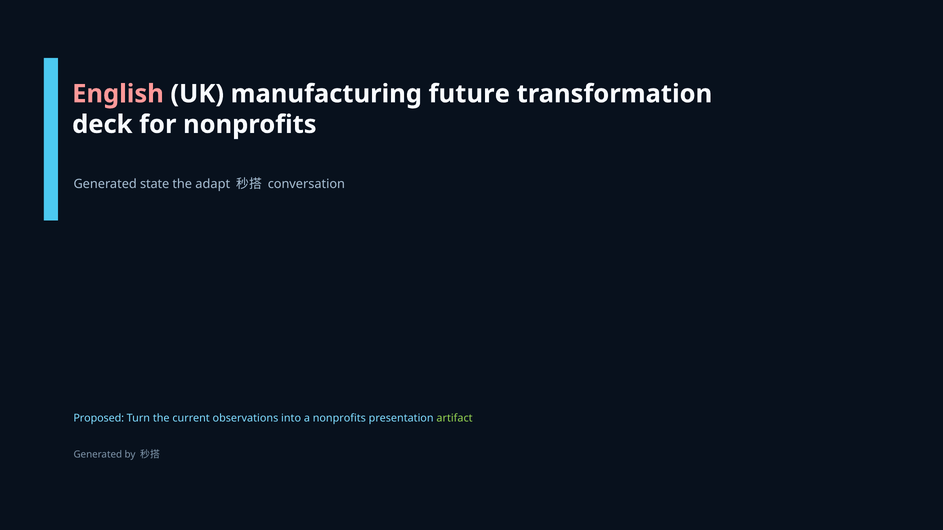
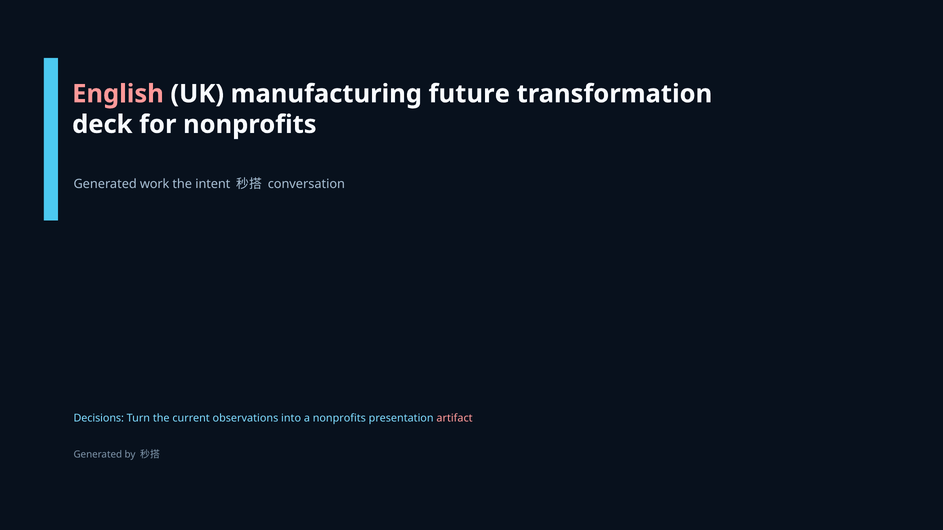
state: state -> work (155, 184)
adapt: adapt -> intent (213, 184)
Proposed: Proposed -> Decisions (99, 419)
artifact colour: light green -> pink (455, 419)
